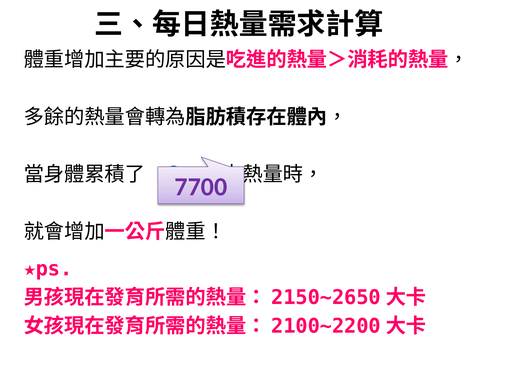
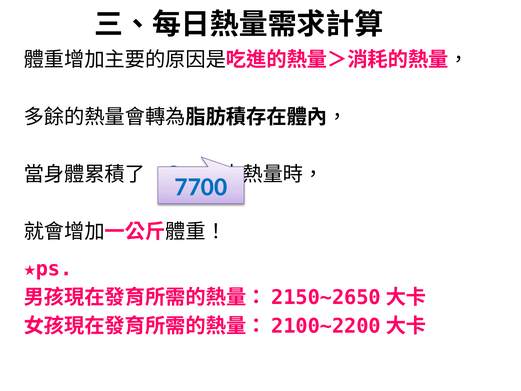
7700 colour: purple -> blue (201, 187)
